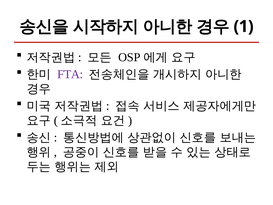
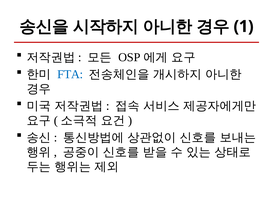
FTA colour: purple -> blue (70, 74)
